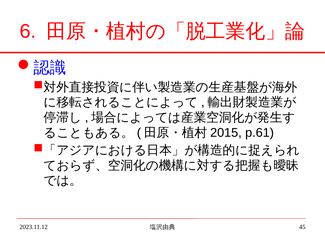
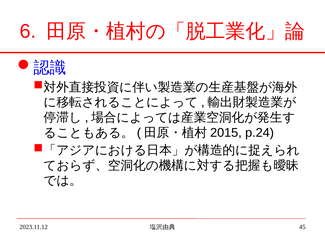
p.61: p.61 -> p.24 (260, 133)
